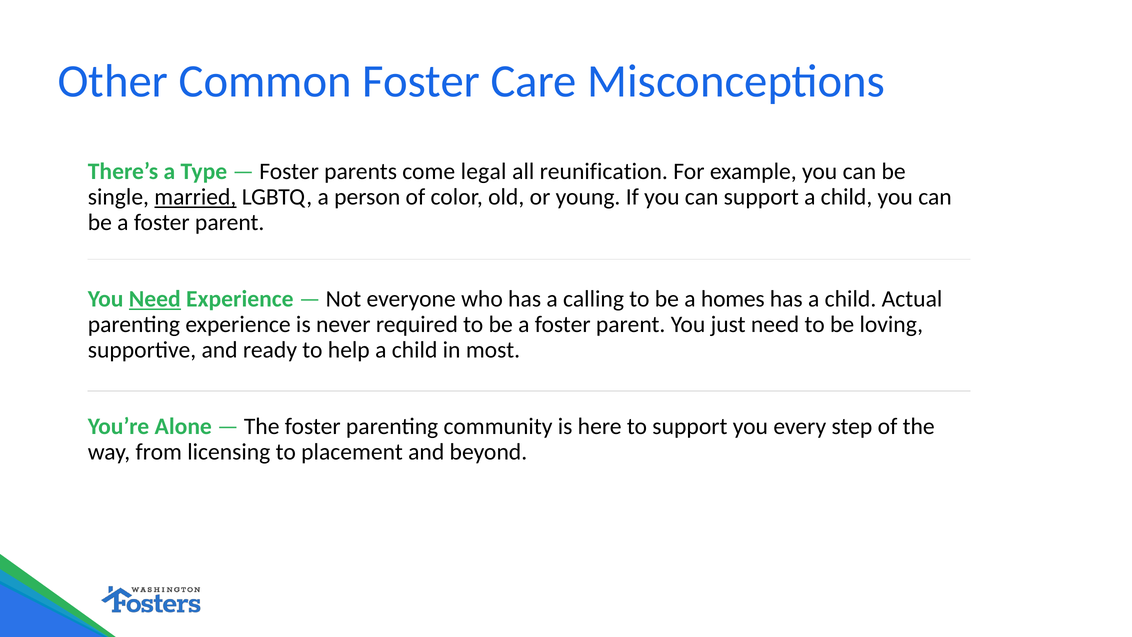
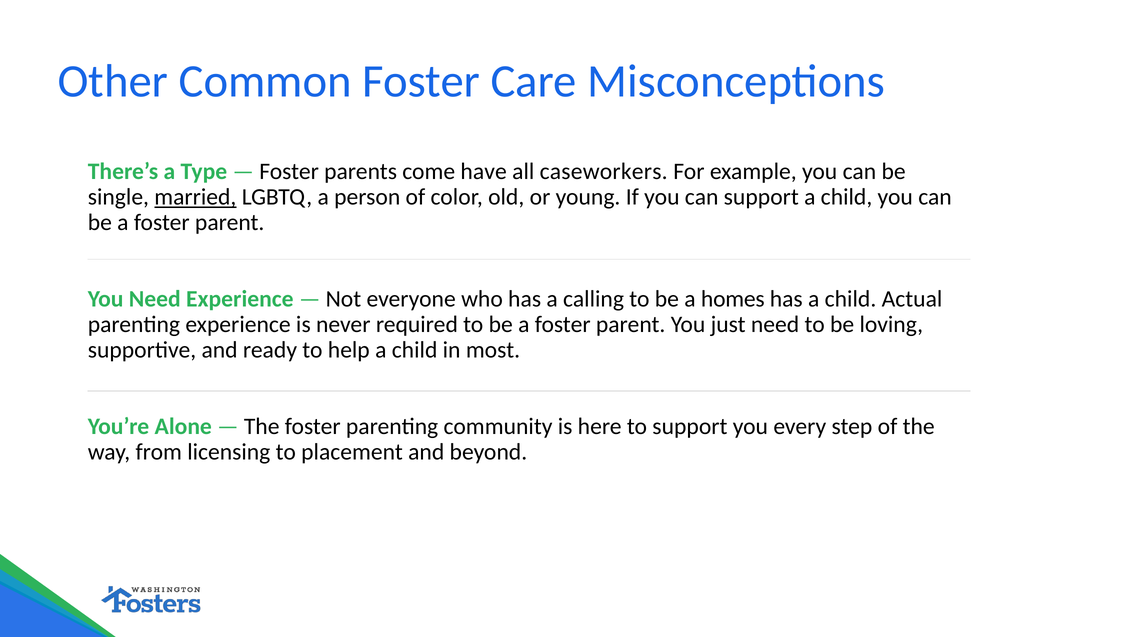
legal: legal -> have (484, 171)
reunification: reunification -> caseworkers (604, 171)
Need underline: present -> none (155, 299)
